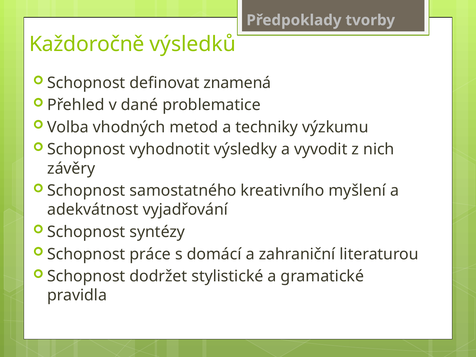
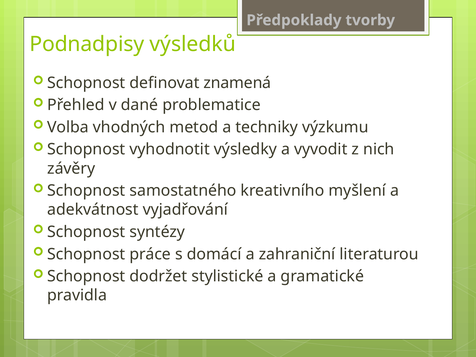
Každoročně: Každoročně -> Podnadpisy (87, 44)
